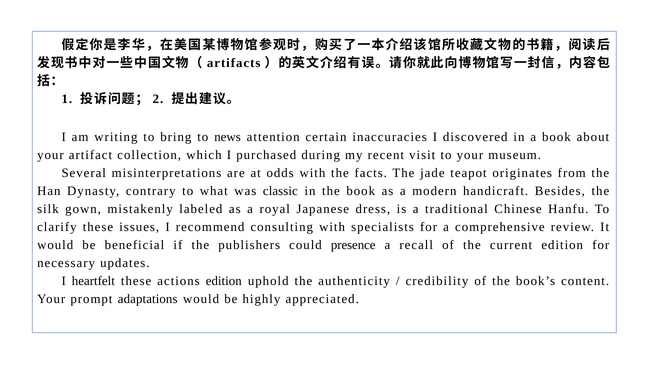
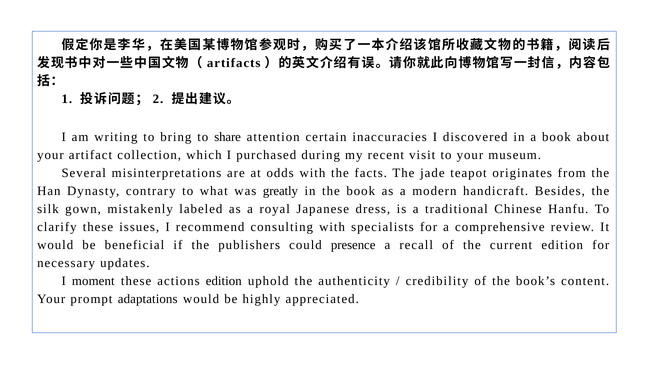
news: news -> share (228, 137)
classic: classic -> greatly (280, 191)
heartfelt: heartfelt -> moment (93, 281)
